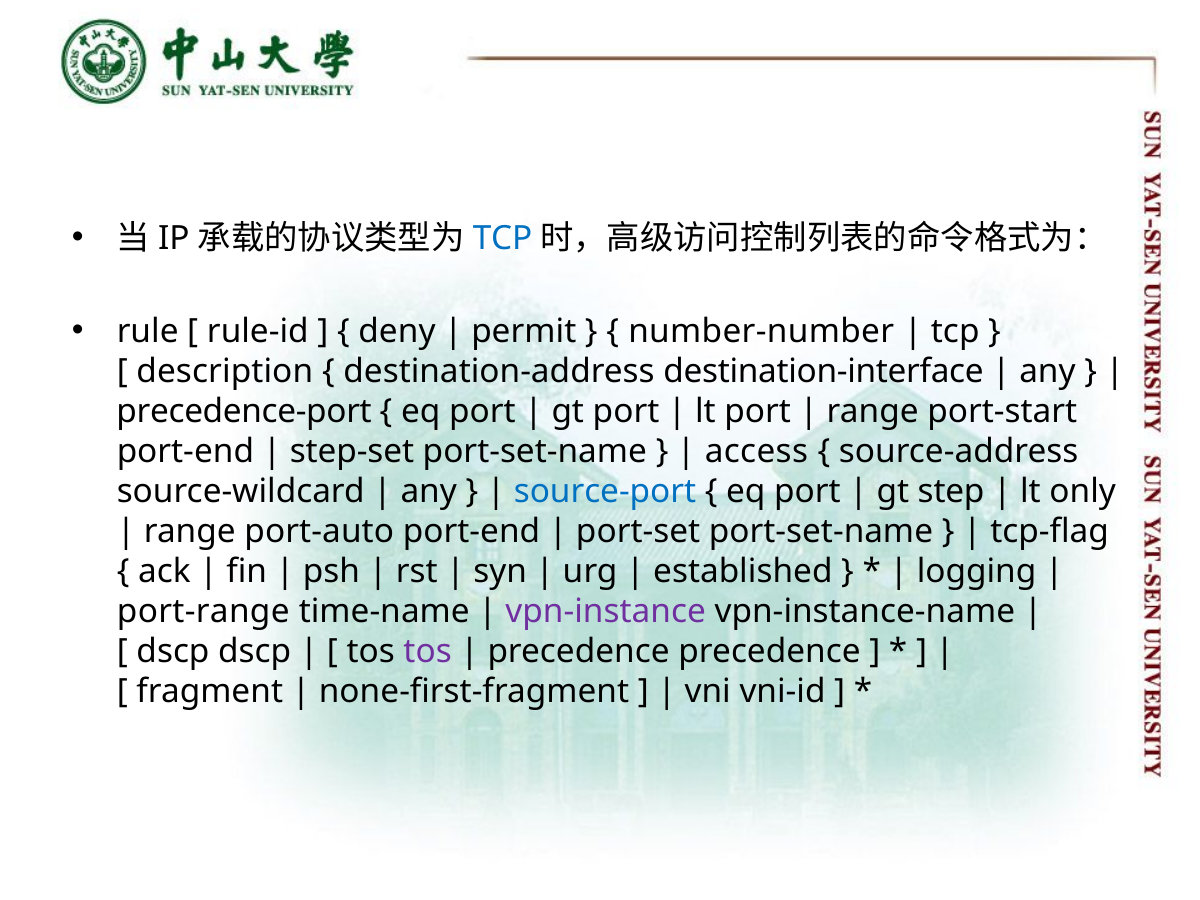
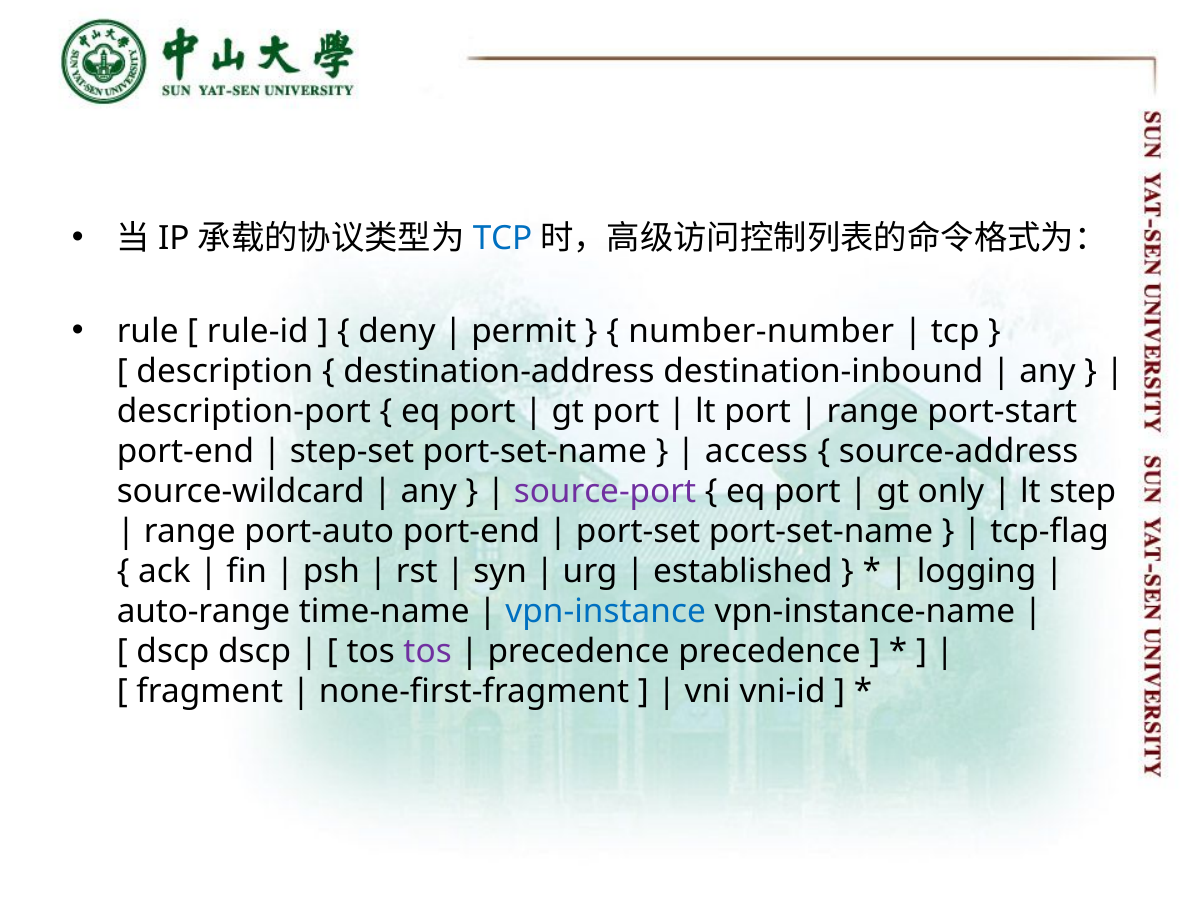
destination-interface: destination-interface -> destination-inbound (823, 372)
precedence-port: precedence-port -> description-port (244, 412)
source-port colour: blue -> purple (605, 492)
step: step -> only (951, 492)
only: only -> step (1083, 492)
port-range: port-range -> auto-range (204, 612)
vpn-instance colour: purple -> blue (606, 612)
